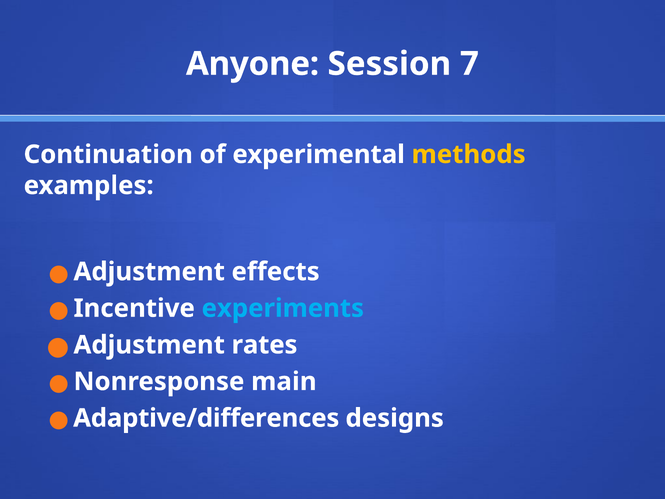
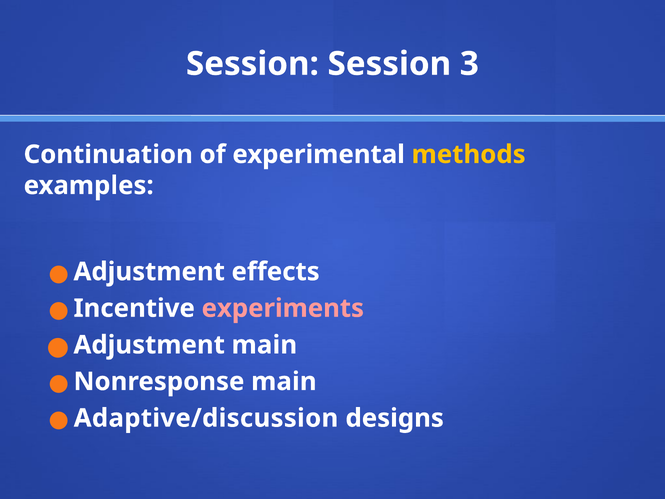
Anyone: Anyone -> Session (252, 64)
7: 7 -> 3 (469, 64)
experiments colour: light blue -> pink (283, 308)
Adjustment rates: rates -> main (264, 345)
Adaptive/differences: Adaptive/differences -> Adaptive/discussion (206, 418)
